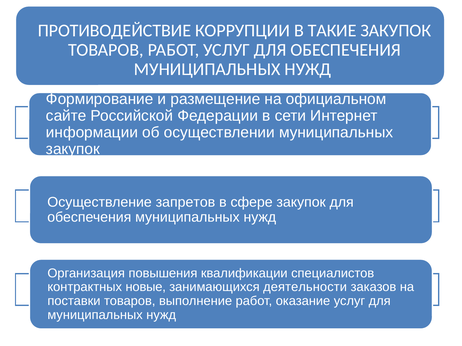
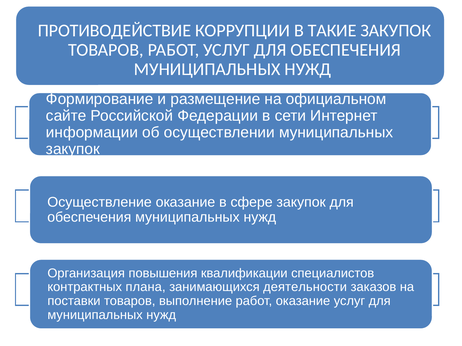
Осуществление запретов: запретов -> оказание (185, 202)
новые: новые -> плана (146, 288)
